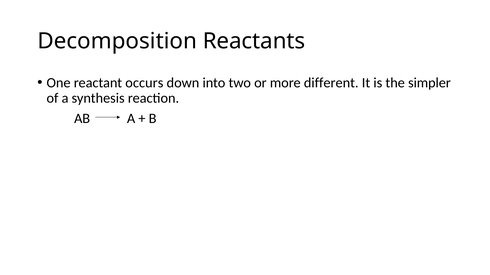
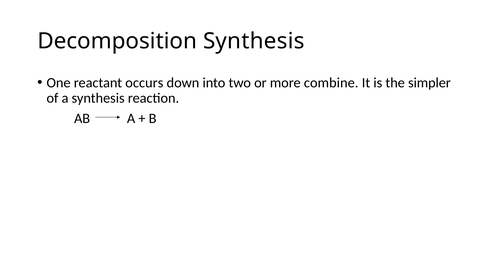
Decomposition Reactants: Reactants -> Synthesis (254, 41)
different: different -> combine (331, 83)
